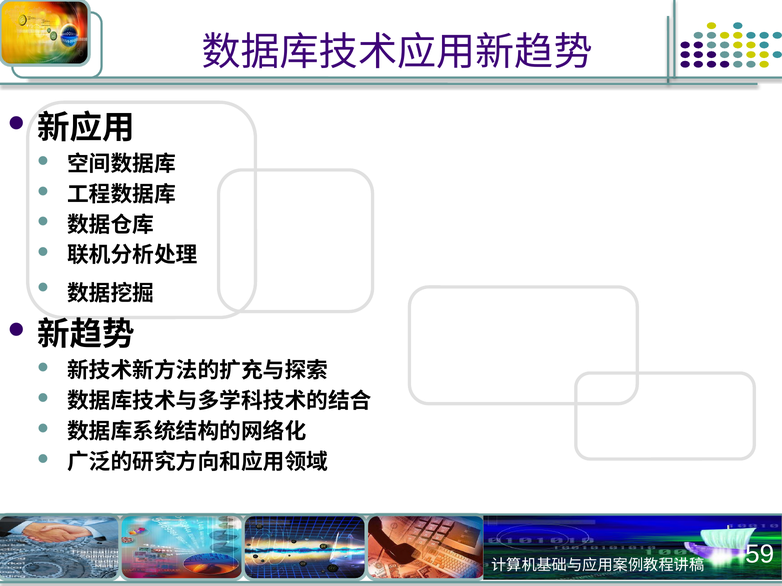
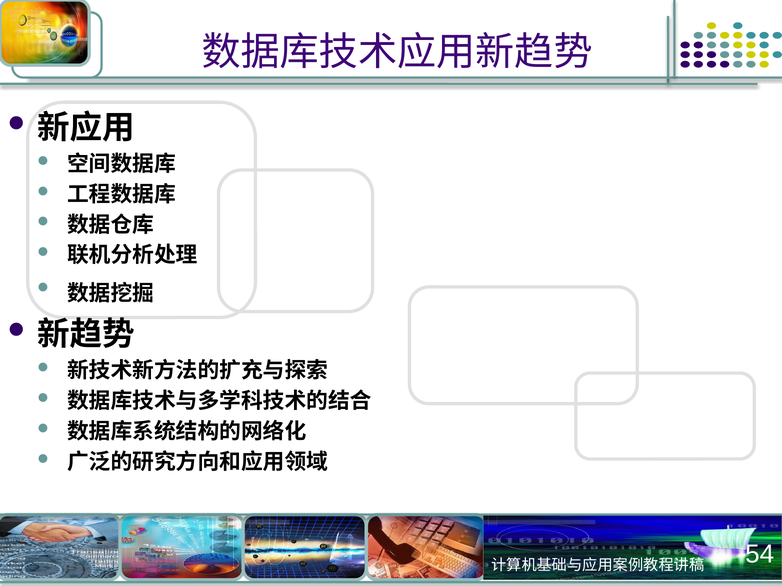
59: 59 -> 54 (760, 555)
